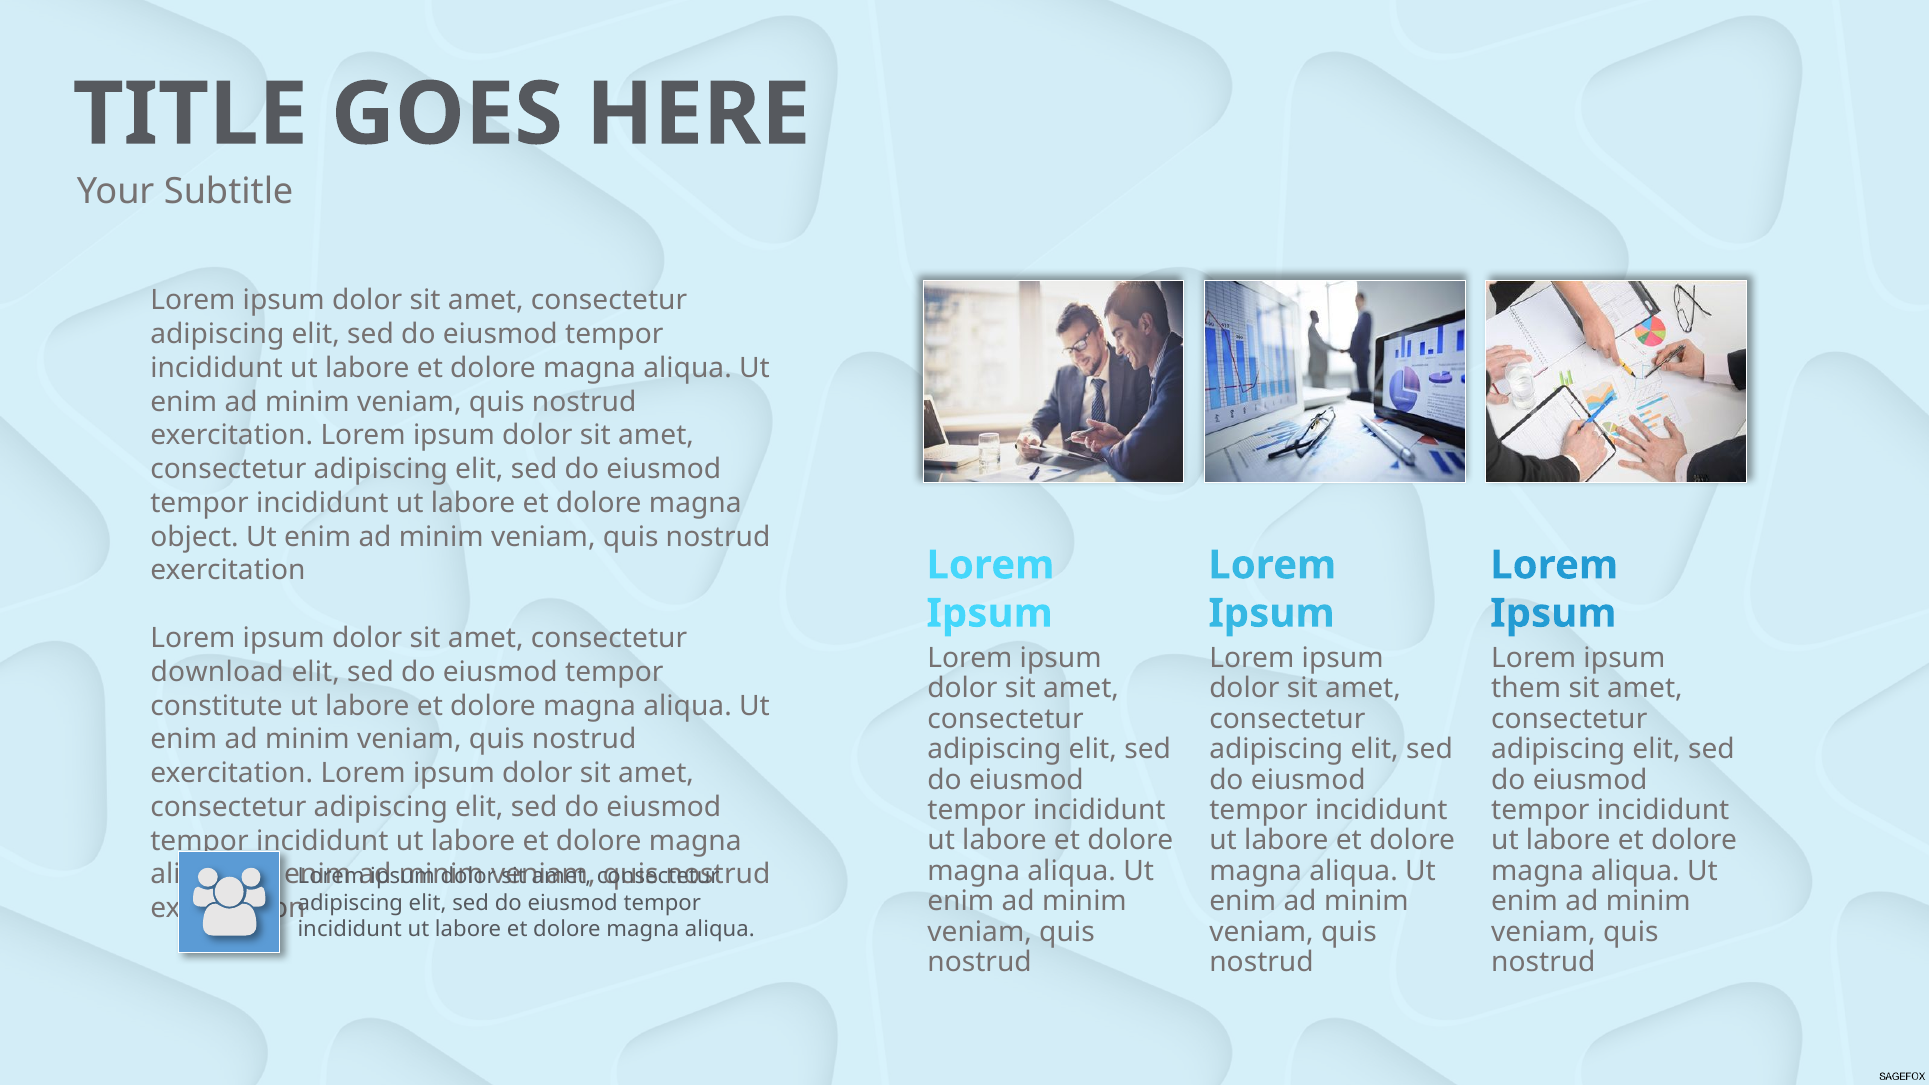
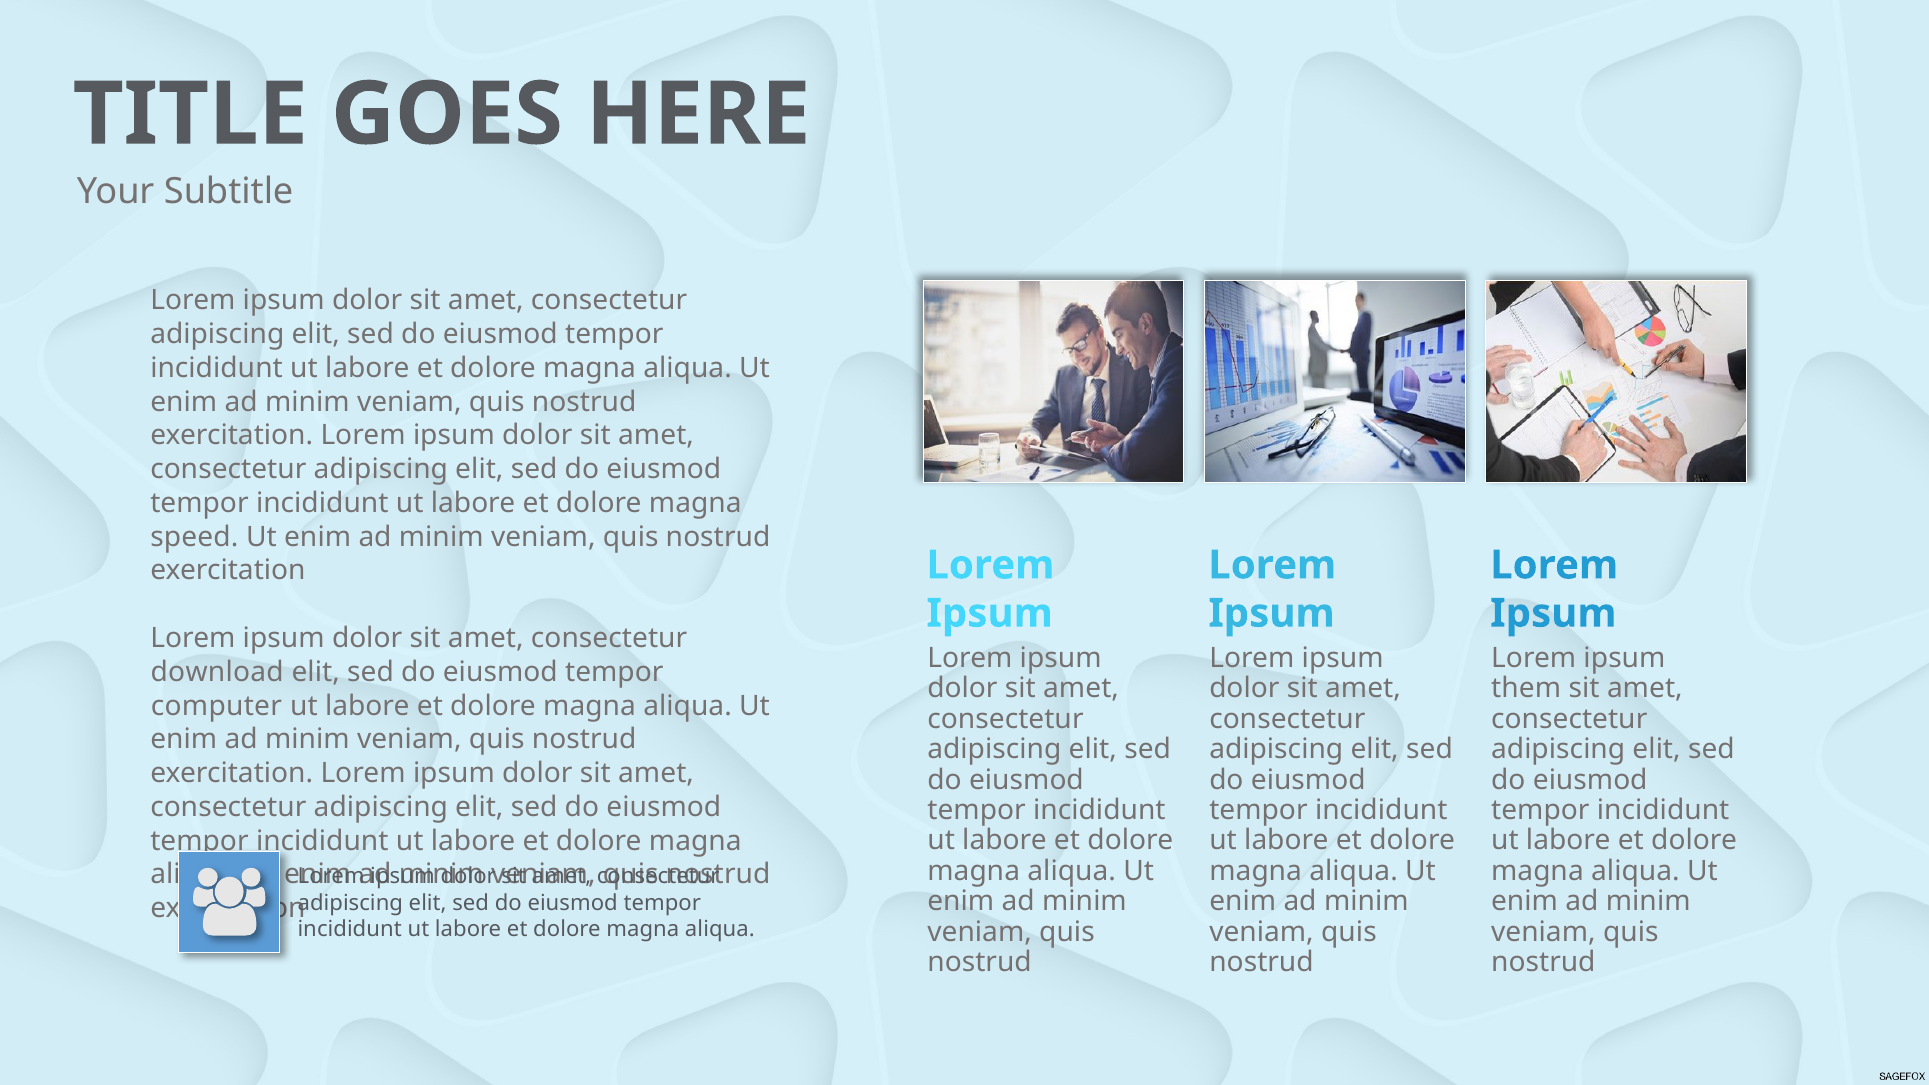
object: object -> speed (194, 537)
constitute: constitute -> computer (216, 706)
